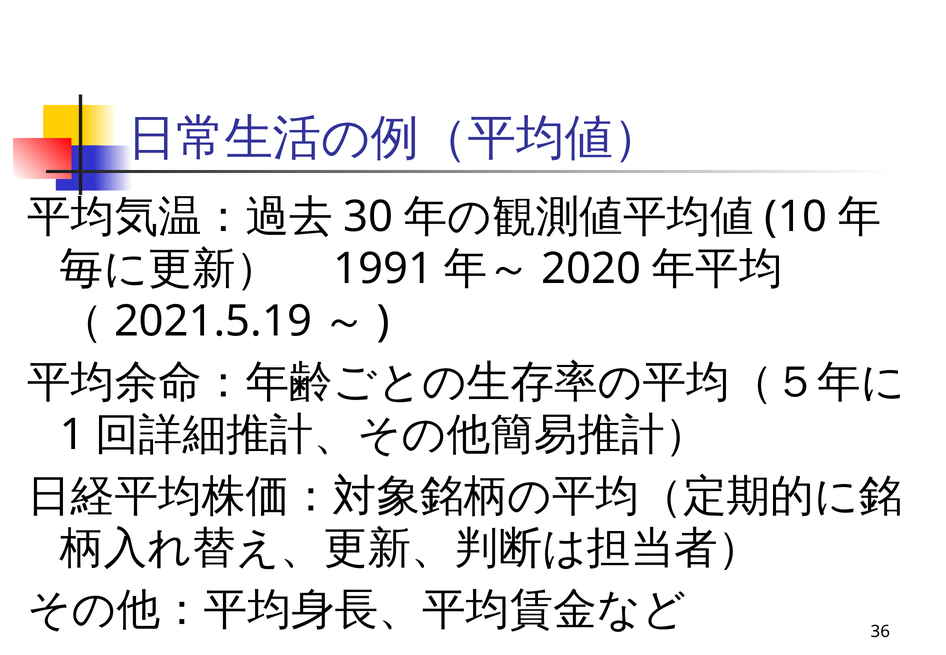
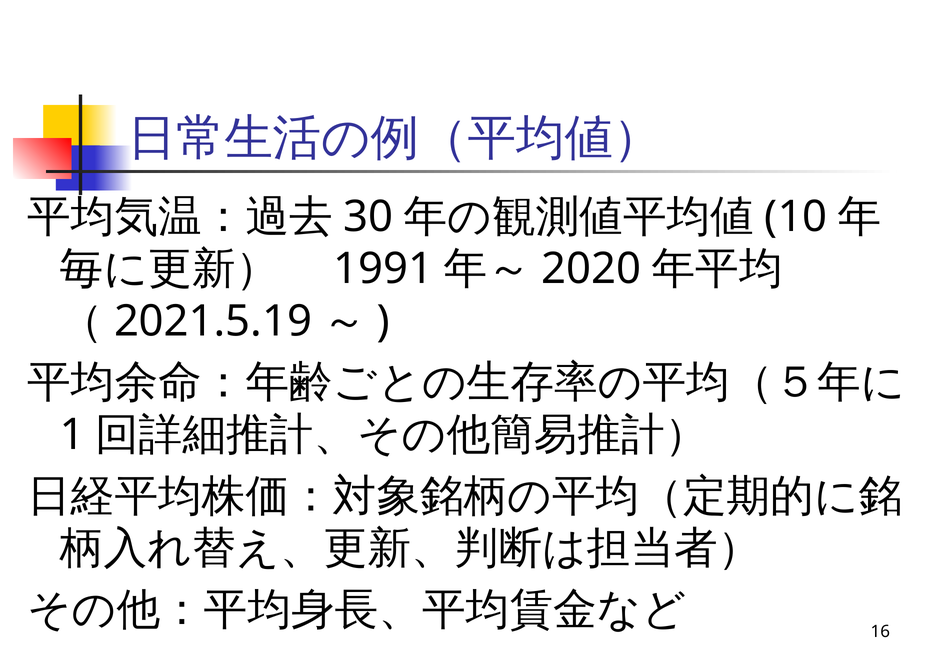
36: 36 -> 16 (880, 631)
